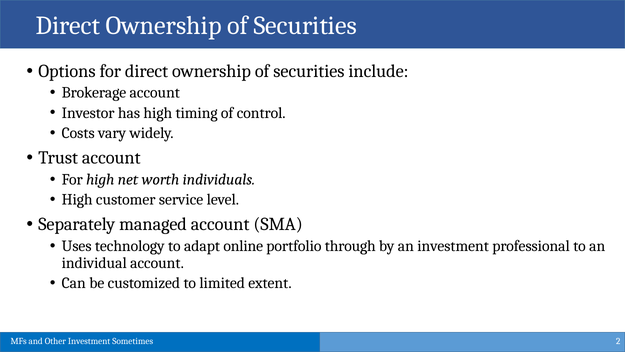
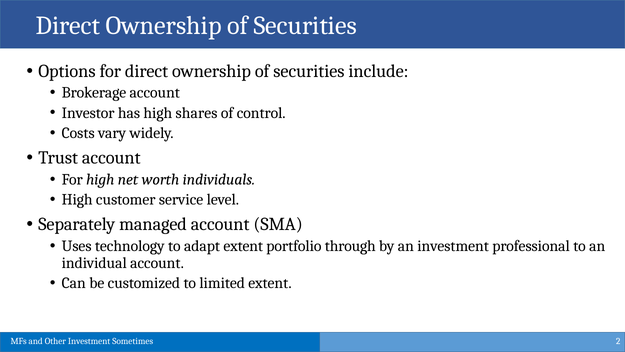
timing: timing -> shares (196, 113)
adapt online: online -> extent (243, 246)
